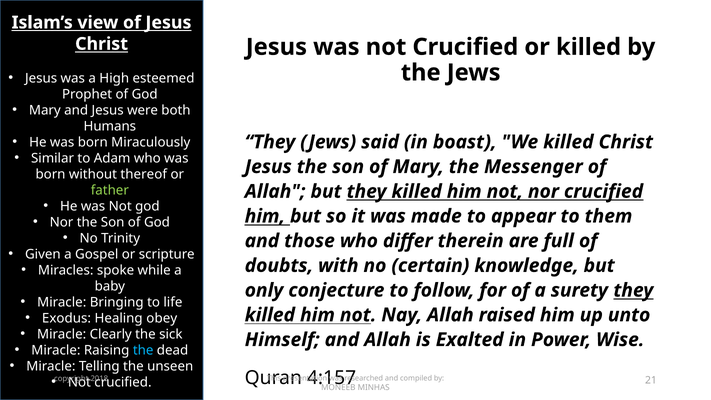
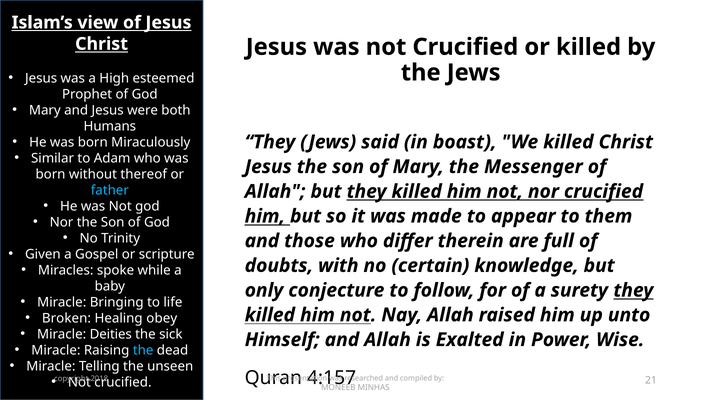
father colour: light green -> light blue (110, 190)
Exodus: Exodus -> Broken (66, 318)
Clearly: Clearly -> Deities (111, 334)
